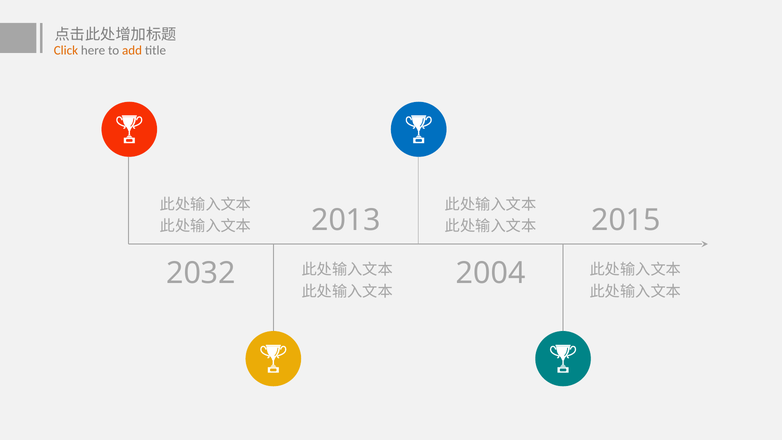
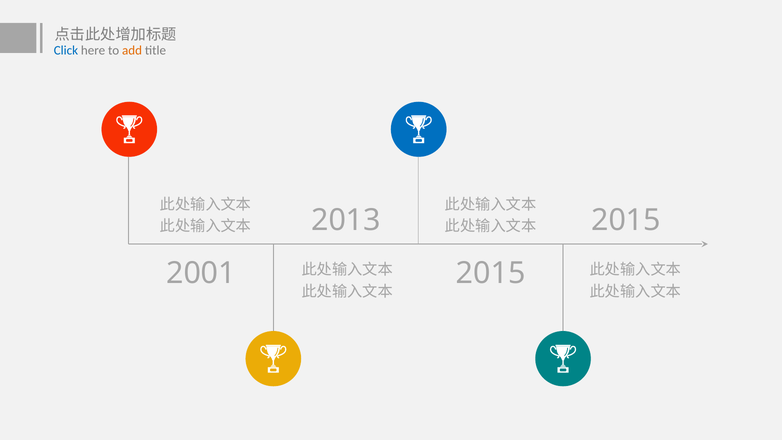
Click colour: orange -> blue (66, 50)
2032: 2032 -> 2001 (201, 273)
2004: 2004 -> 2015 (491, 273)
